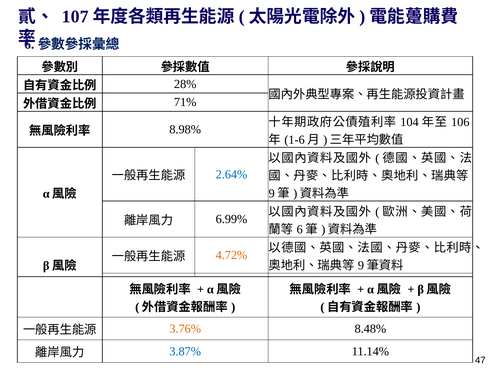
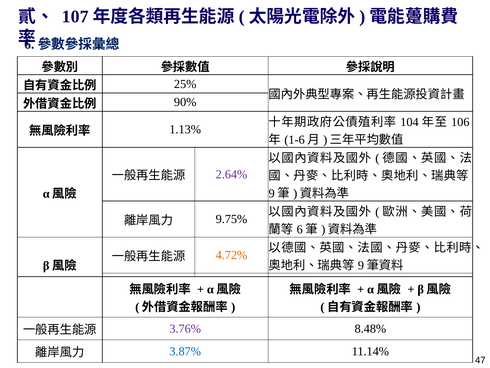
28%: 28% -> 25% (185, 84)
71%: 71% -> 90% (185, 102)
8.98%: 8.98% -> 1.13% (185, 129)
2.64% colour: blue -> purple (231, 174)
6.99%: 6.99% -> 9.75% (231, 219)
3.76% colour: orange -> purple (185, 328)
